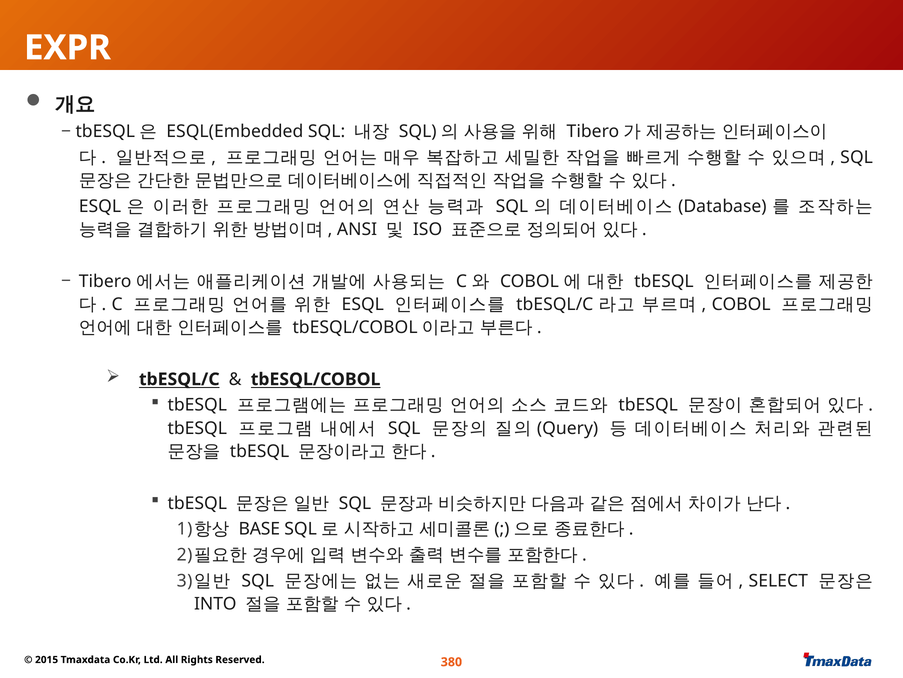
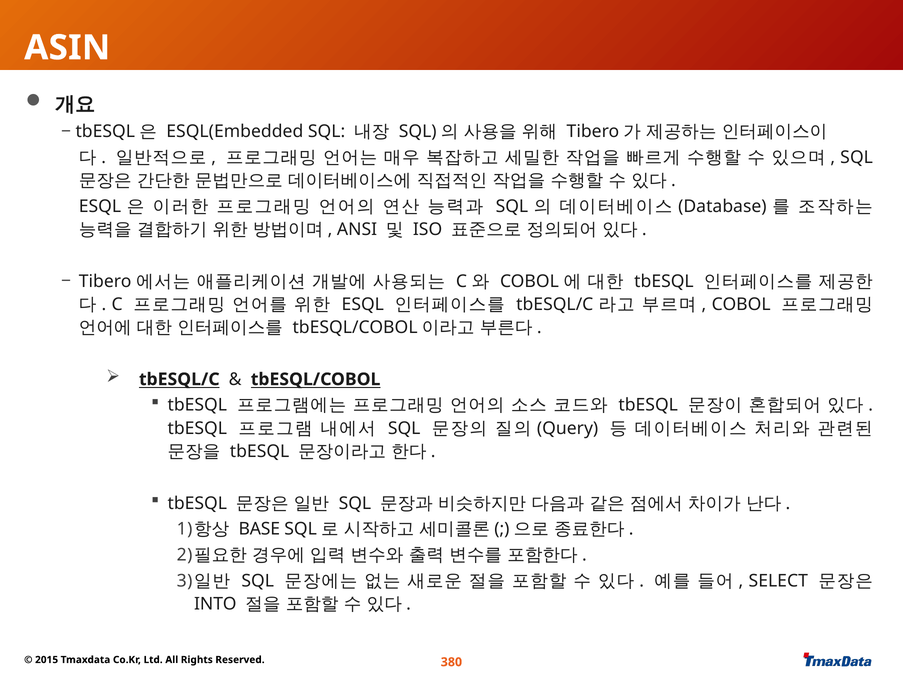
EXPR: EXPR -> ASIN (67, 48)
